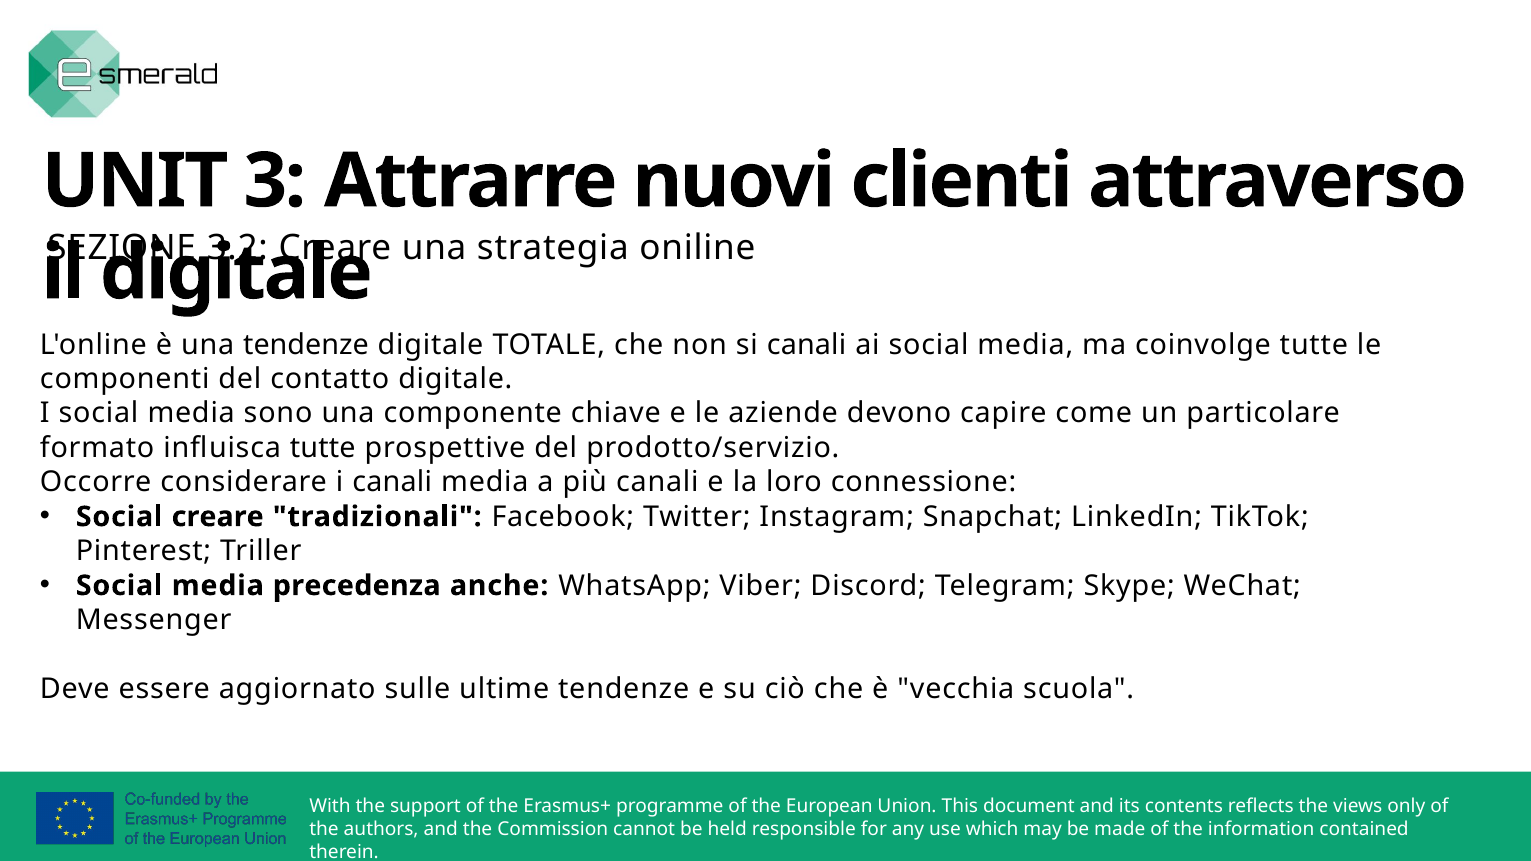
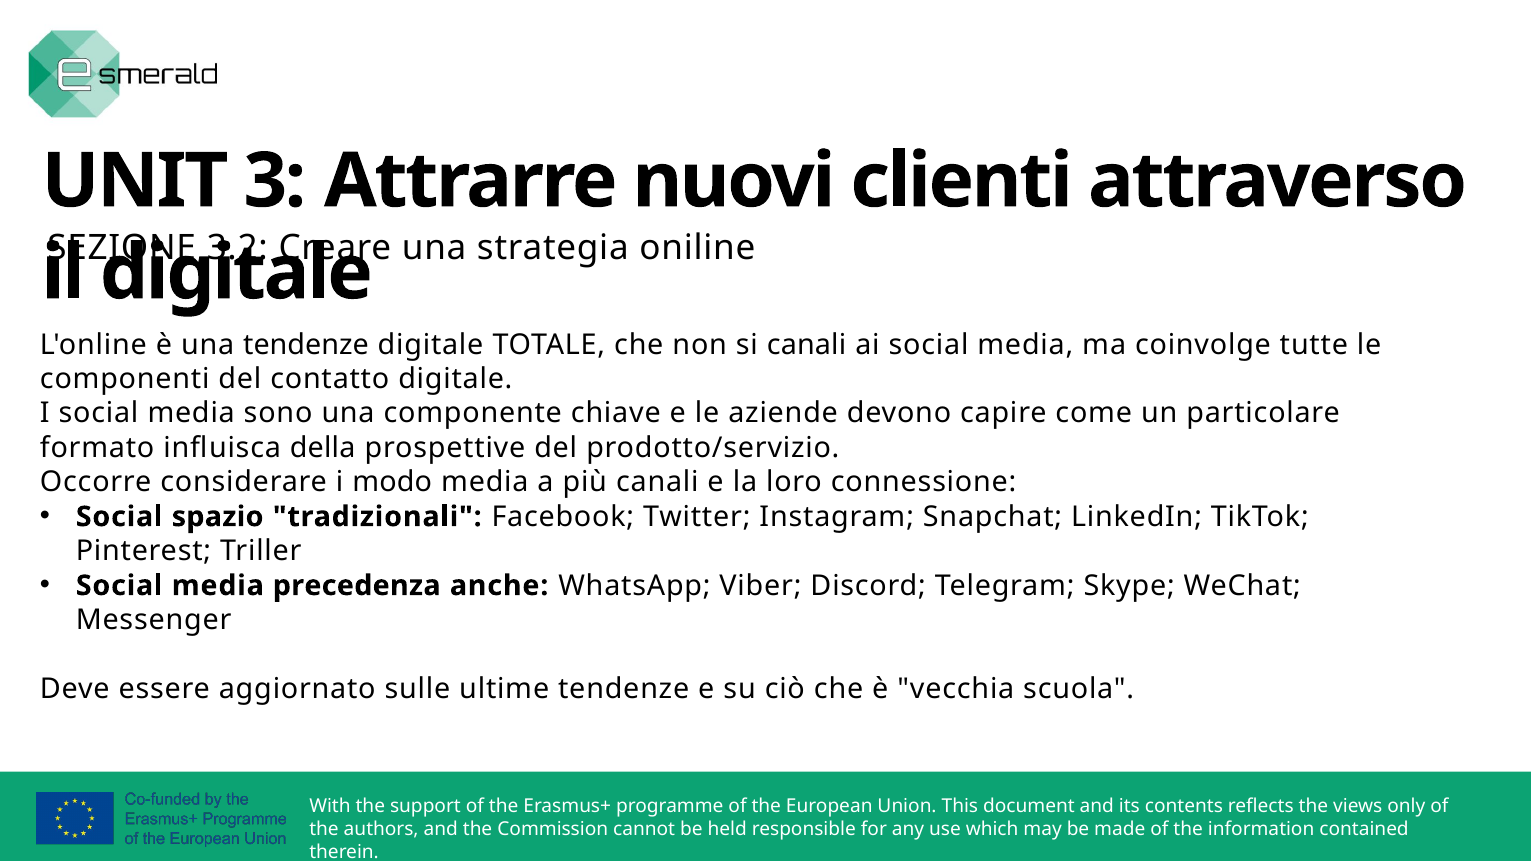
influisca tutte: tutte -> della (323, 448)
i canali: canali -> modo (392, 482)
Social creare: creare -> spazio (218, 517)
